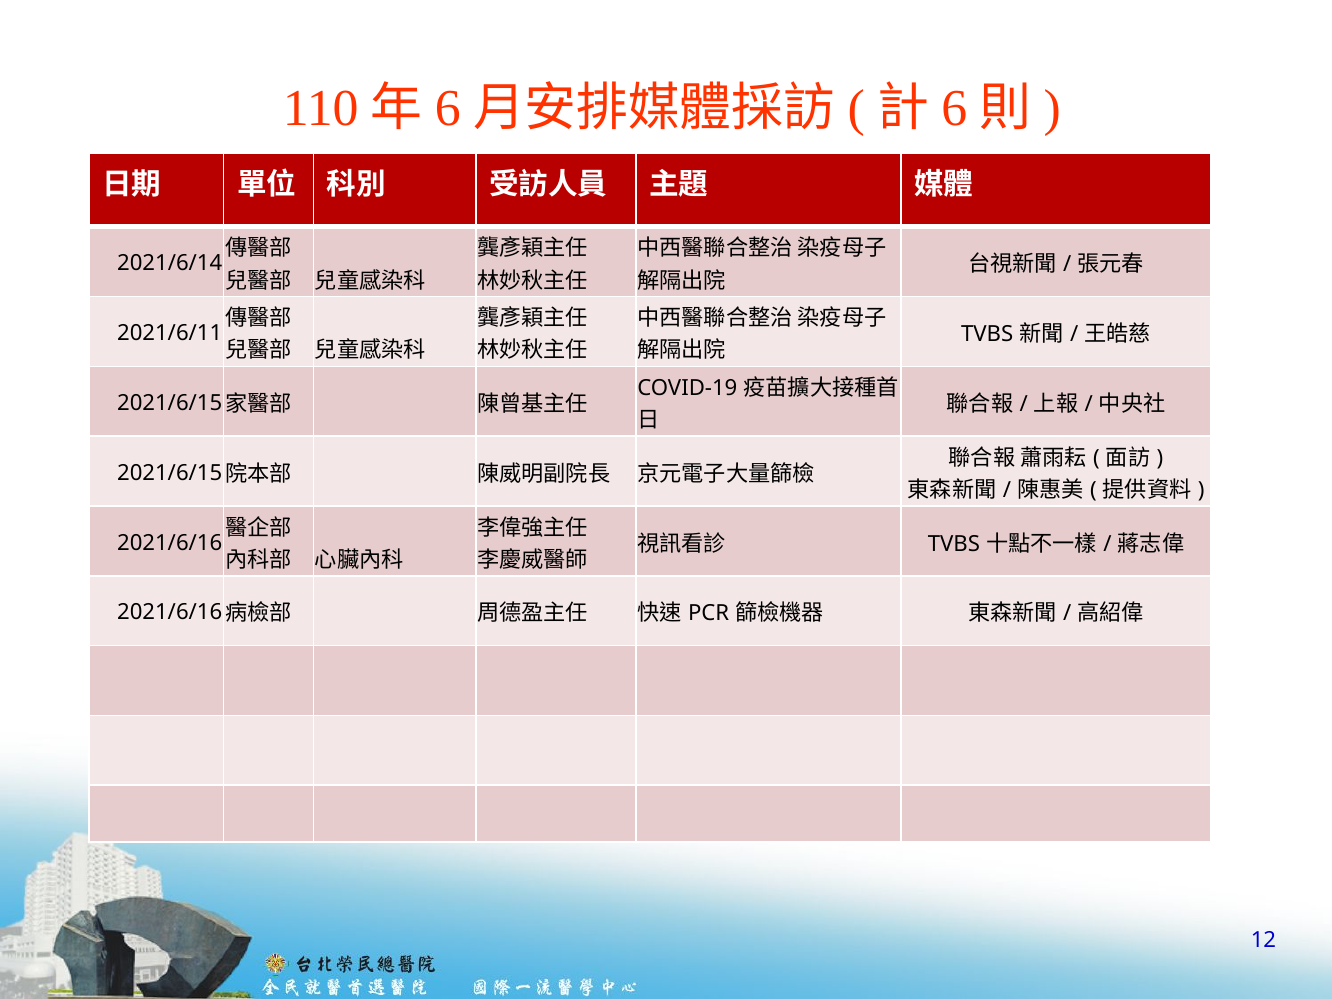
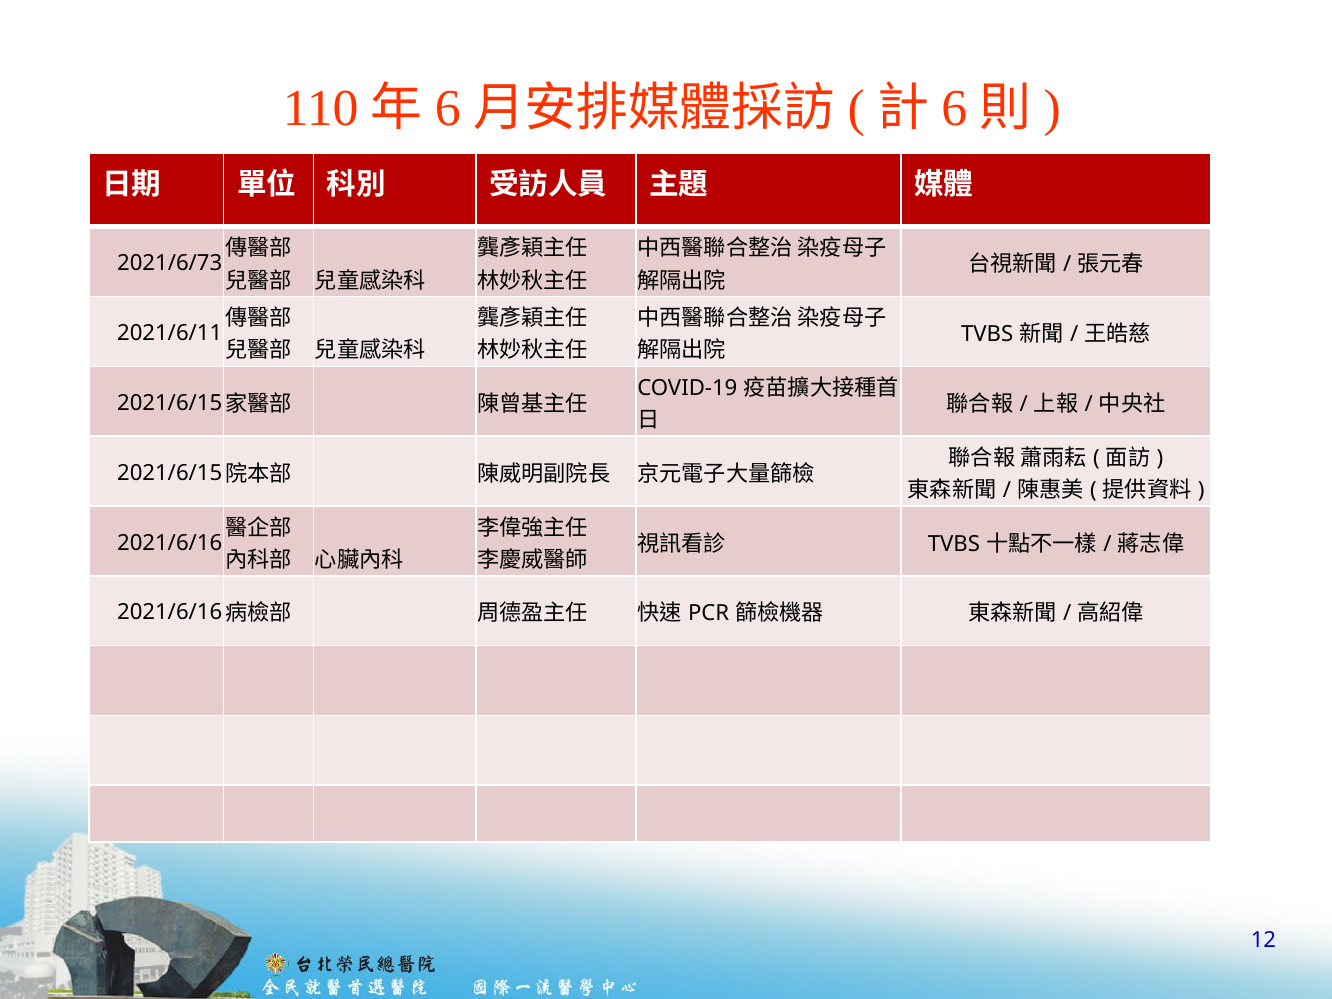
2021/6/14: 2021/6/14 -> 2021/6/73 (170, 264)
